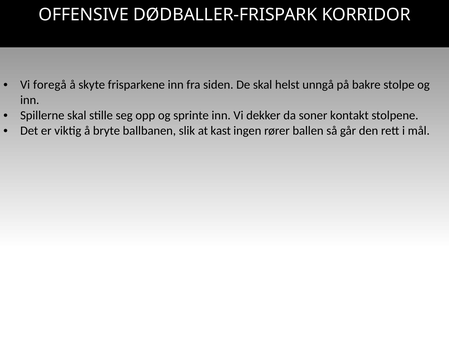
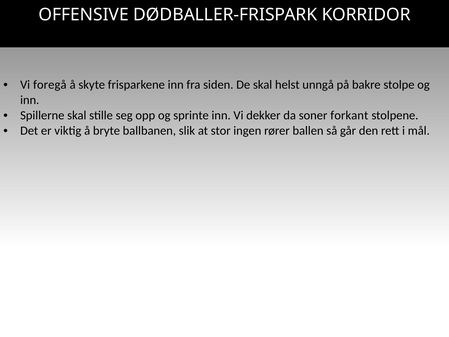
kontakt: kontakt -> forkant (349, 115)
kast: kast -> stor (221, 131)
